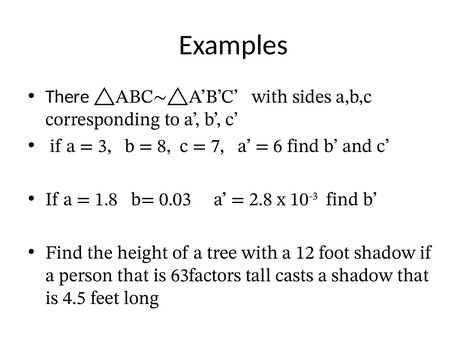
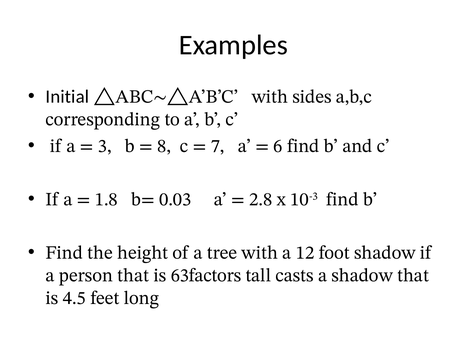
There: There -> Initial (67, 97)
